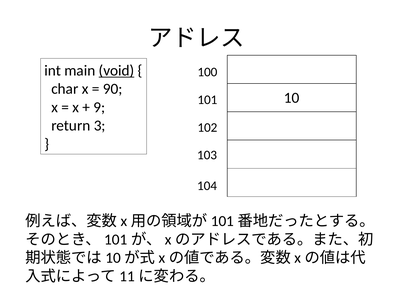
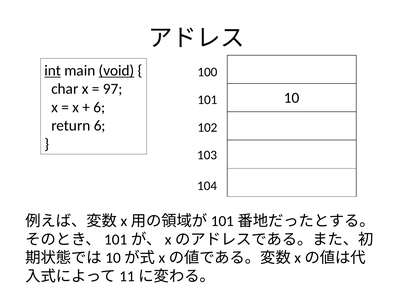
int underline: none -> present (53, 70)
90: 90 -> 97 (113, 89)
9: 9 -> 6 (99, 107)
return 3: 3 -> 6 (100, 126)
